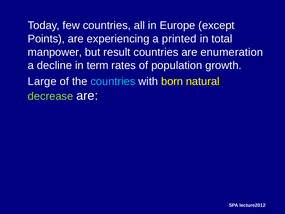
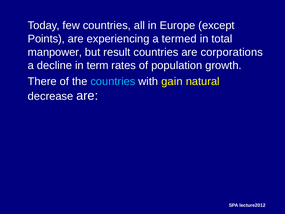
printed: printed -> termed (179, 39)
enumeration: enumeration -> corporations (232, 52)
Large: Large -> There (42, 81)
born: born -> gain (172, 81)
decrease colour: light green -> white (51, 96)
